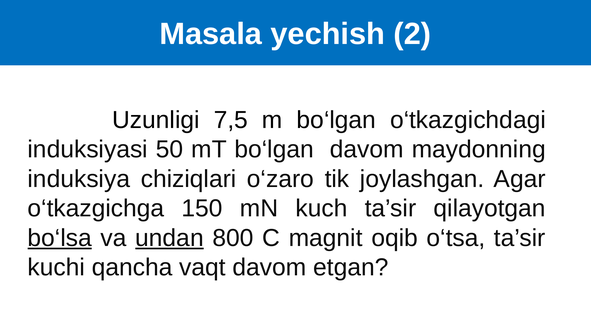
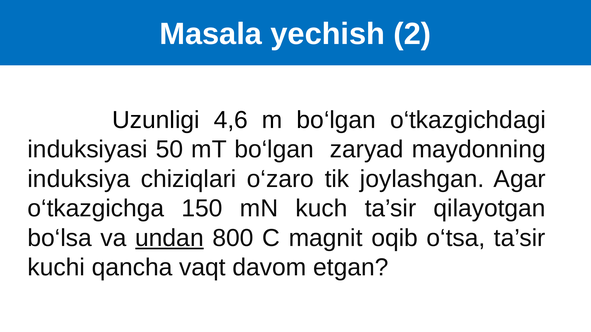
7,5: 7,5 -> 4,6 (231, 120)
bo‘lgan davom: davom -> zaryad (367, 150)
bo‘lsa underline: present -> none (60, 238)
